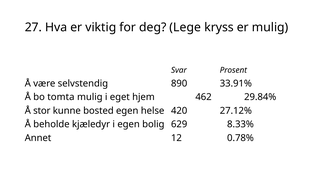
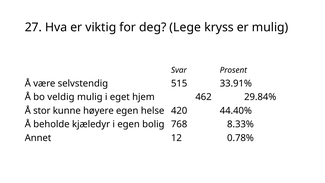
890: 890 -> 515 (179, 83)
tomta: tomta -> veldig (61, 97)
bosted: bosted -> høyere (98, 111)
27.12%: 27.12% -> 44.40% (236, 111)
629: 629 -> 768 (179, 124)
